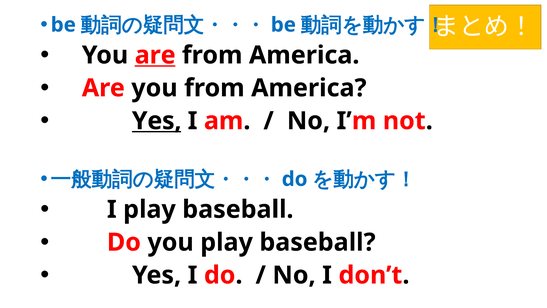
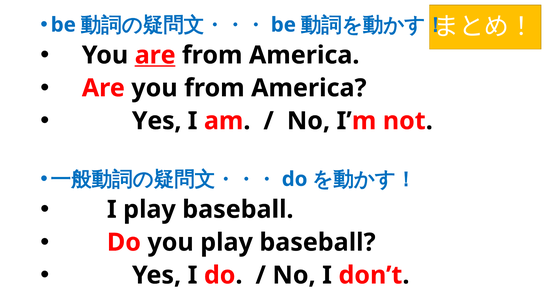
Yes underline: present -> none (157, 121)
